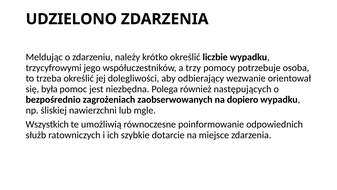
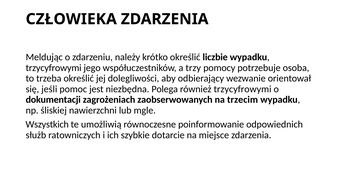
UDZIELONO: UDZIELONO -> CZŁOWIEKA (71, 19)
była: była -> jeśli (49, 89)
również następujących: następujących -> trzycyfrowymi (243, 89)
bezpośrednio: bezpośrednio -> dokumentacji (53, 99)
dopiero: dopiero -> trzecim (243, 99)
